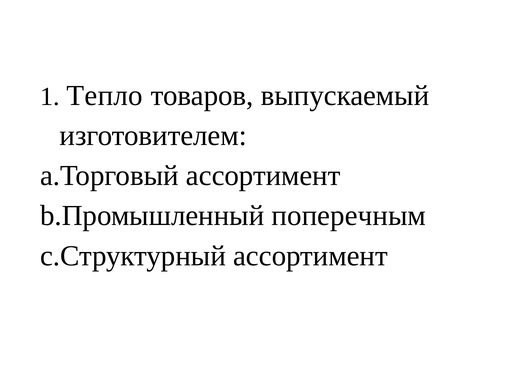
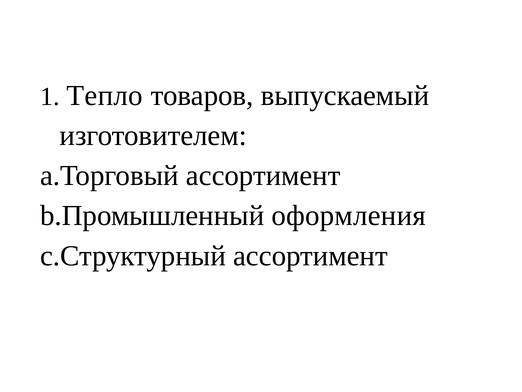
поперечным: поперечным -> оформления (349, 215)
